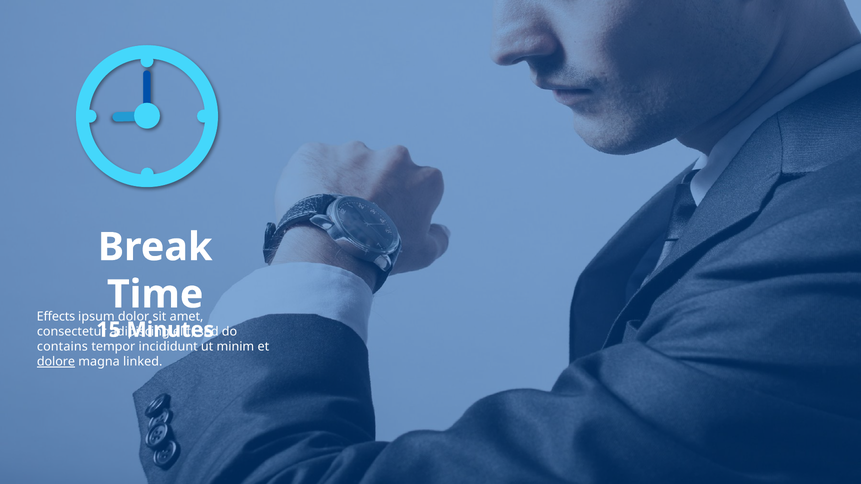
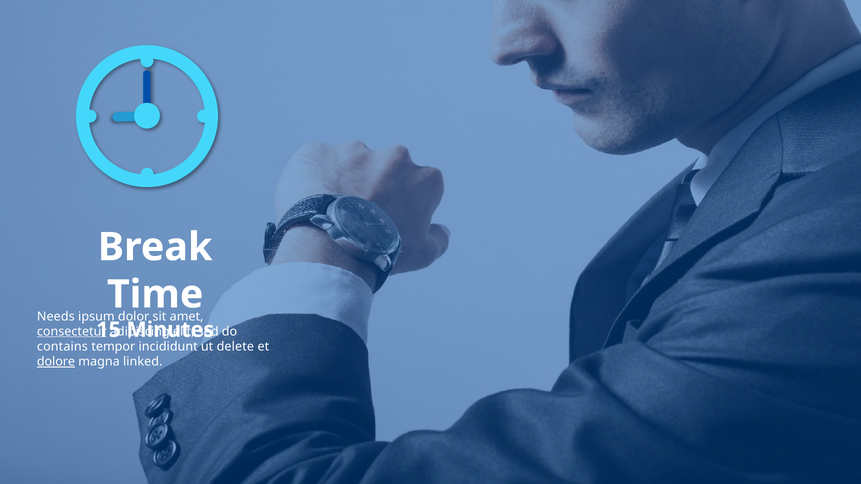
Effects: Effects -> Needs (56, 317)
consectetur underline: none -> present (72, 332)
minim: minim -> delete (235, 347)
